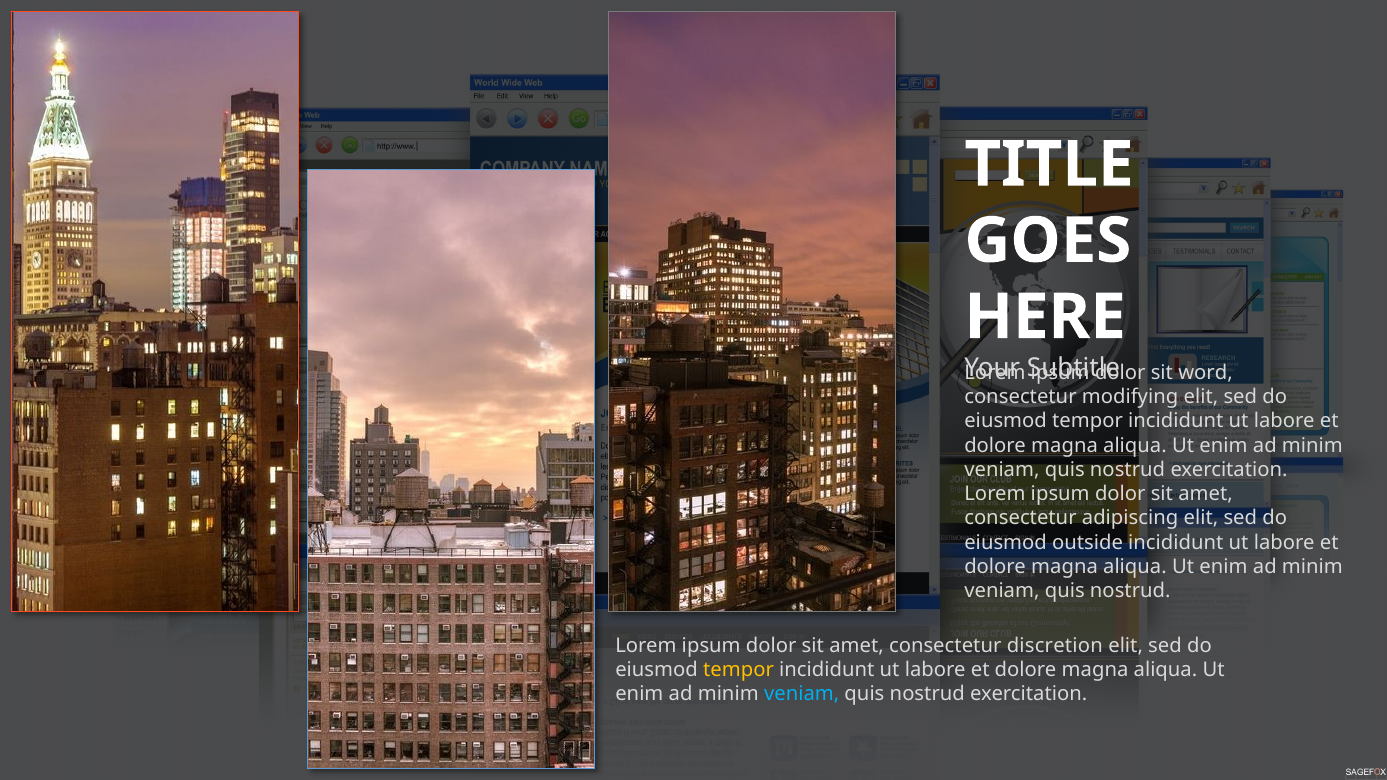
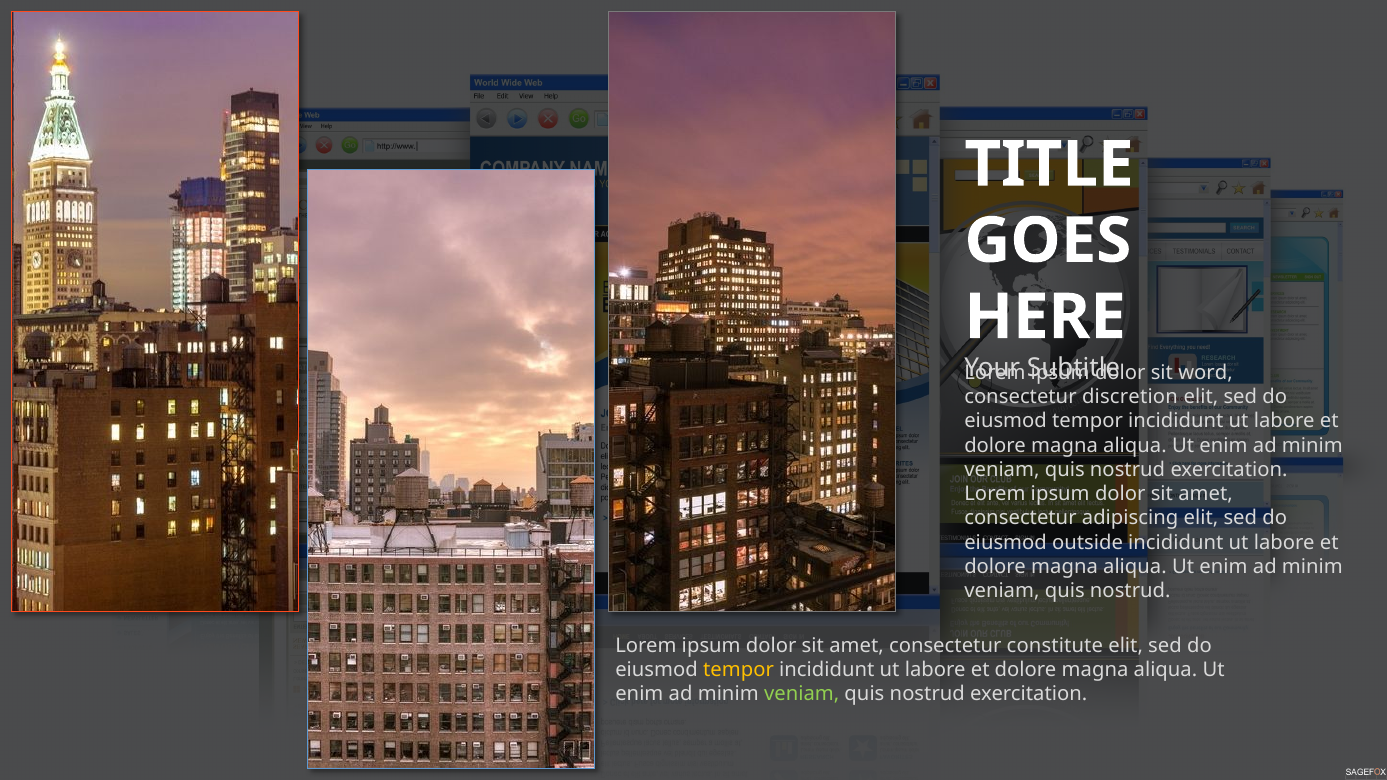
modifying: modifying -> discretion (1130, 397)
discretion: discretion -> constitute (1055, 646)
veniam colour: light blue -> light green (802, 694)
